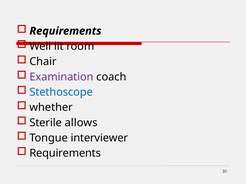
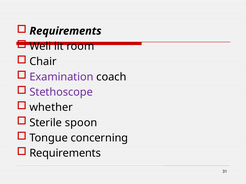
Stethoscope colour: blue -> purple (61, 92)
allows: allows -> spoon (81, 123)
interviewer: interviewer -> concerning (99, 138)
